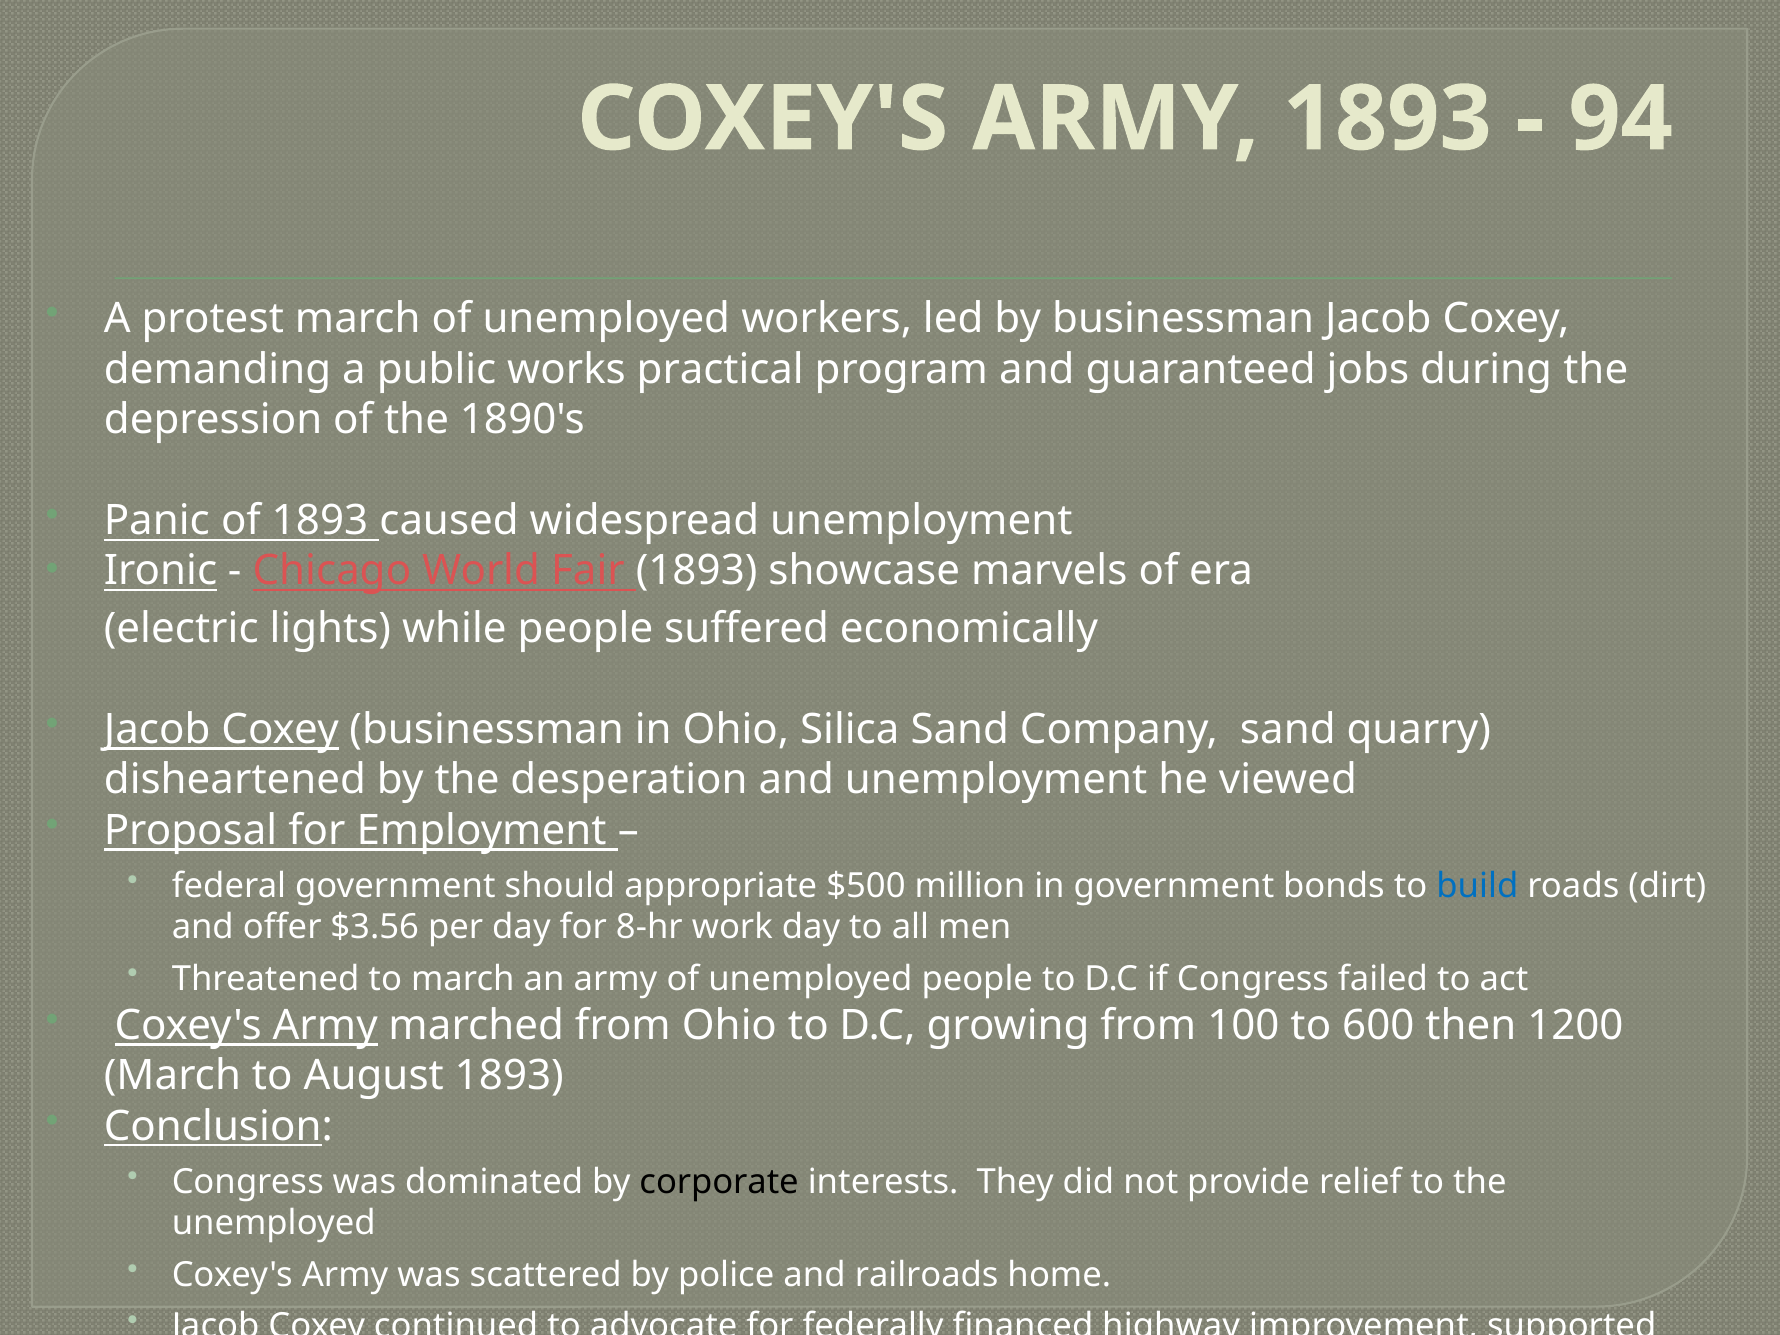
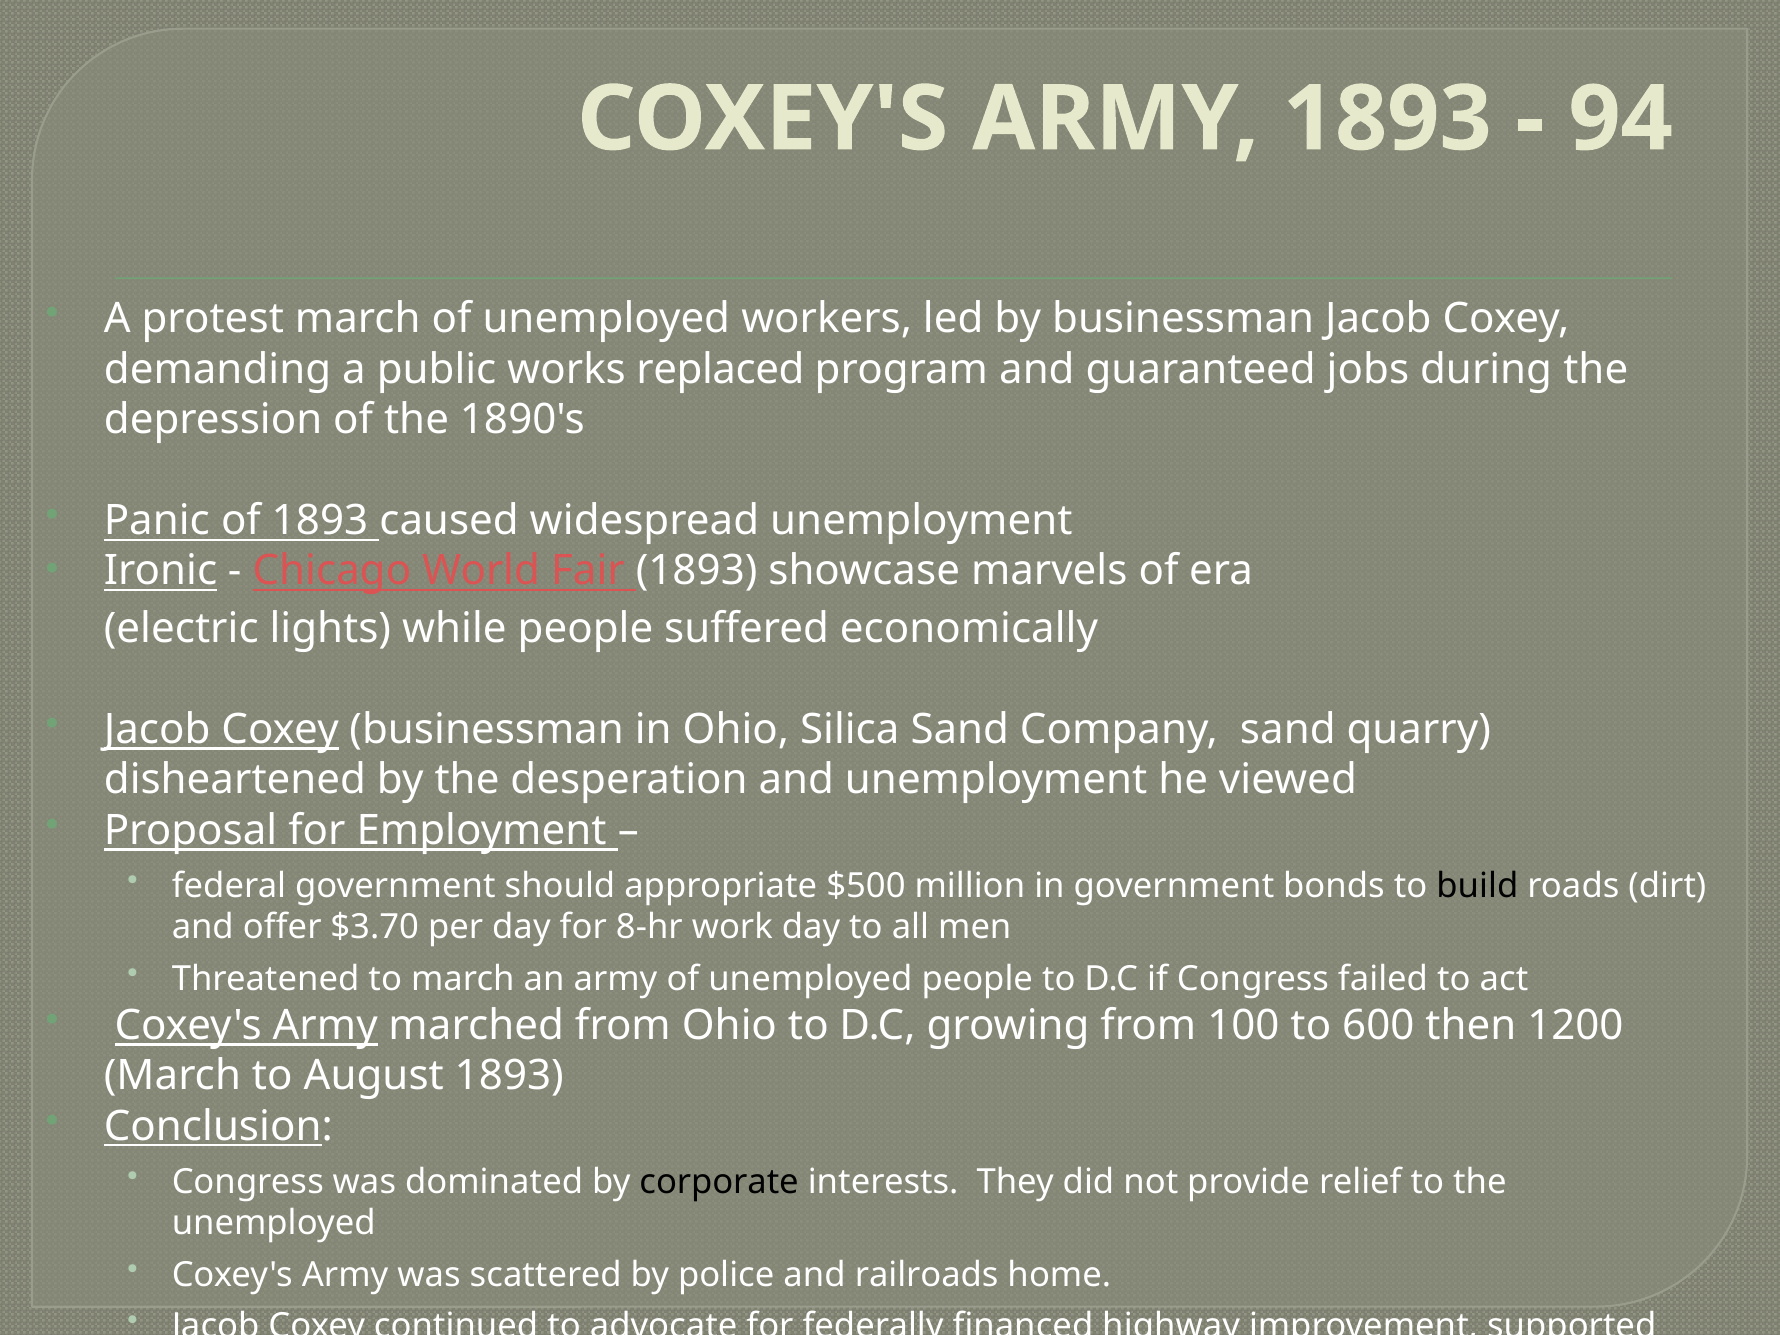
practical: practical -> replaced (720, 369)
build colour: blue -> black (1477, 886)
$3.56: $3.56 -> $3.70 (375, 927)
